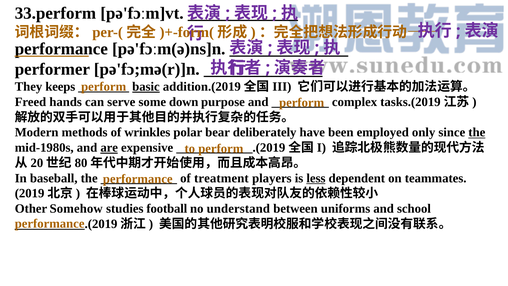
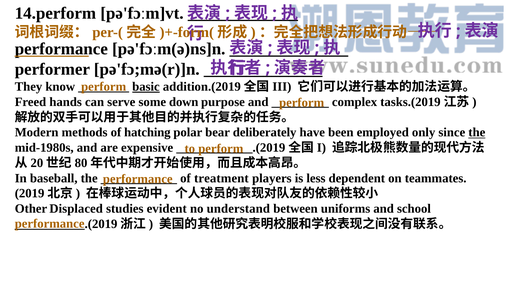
33.perform: 33.perform -> 14.perform (55, 13)
keeps: keeps -> know (60, 87)
wrinkles: wrinkles -> hatching (147, 132)
are underline: present -> none (109, 148)
less underline: present -> none (316, 178)
Somehow: Somehow -> Displaced (76, 209)
football: football -> evident (167, 209)
